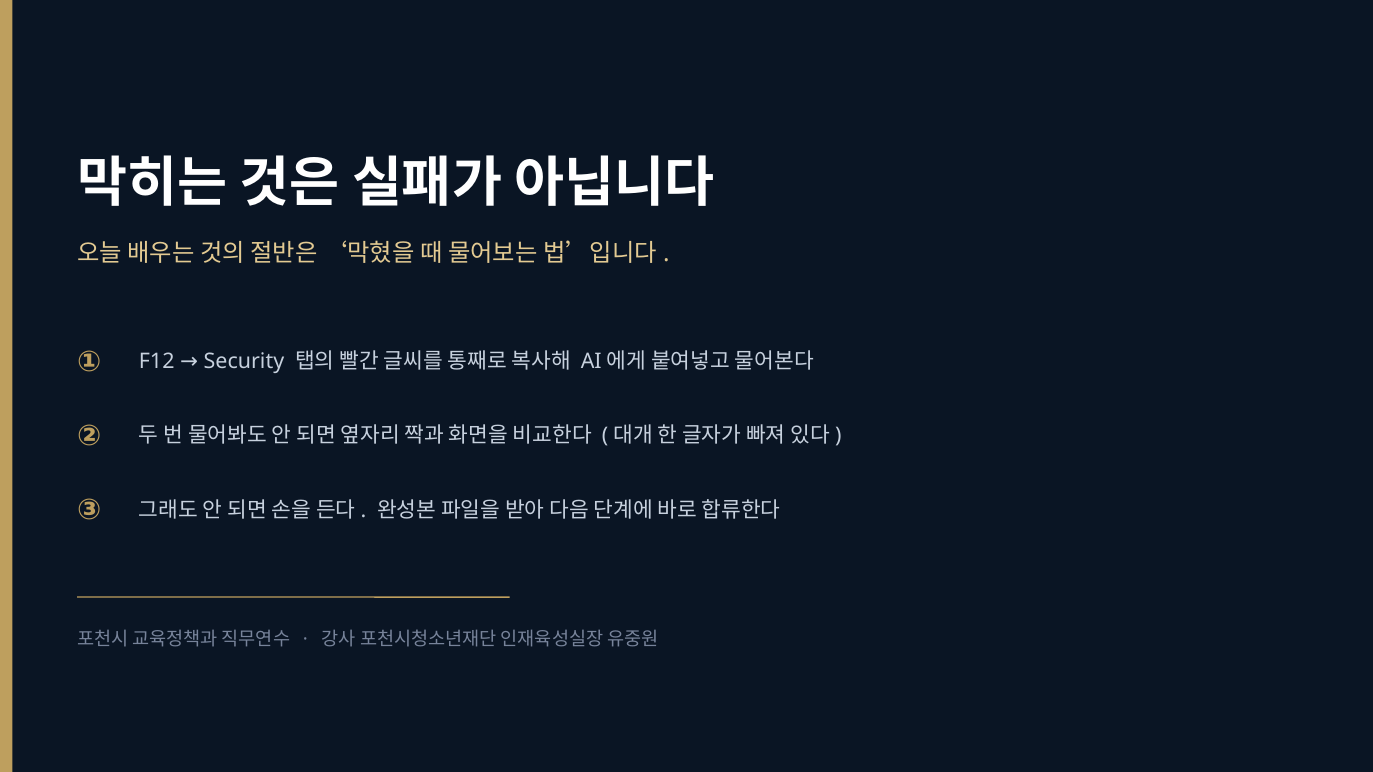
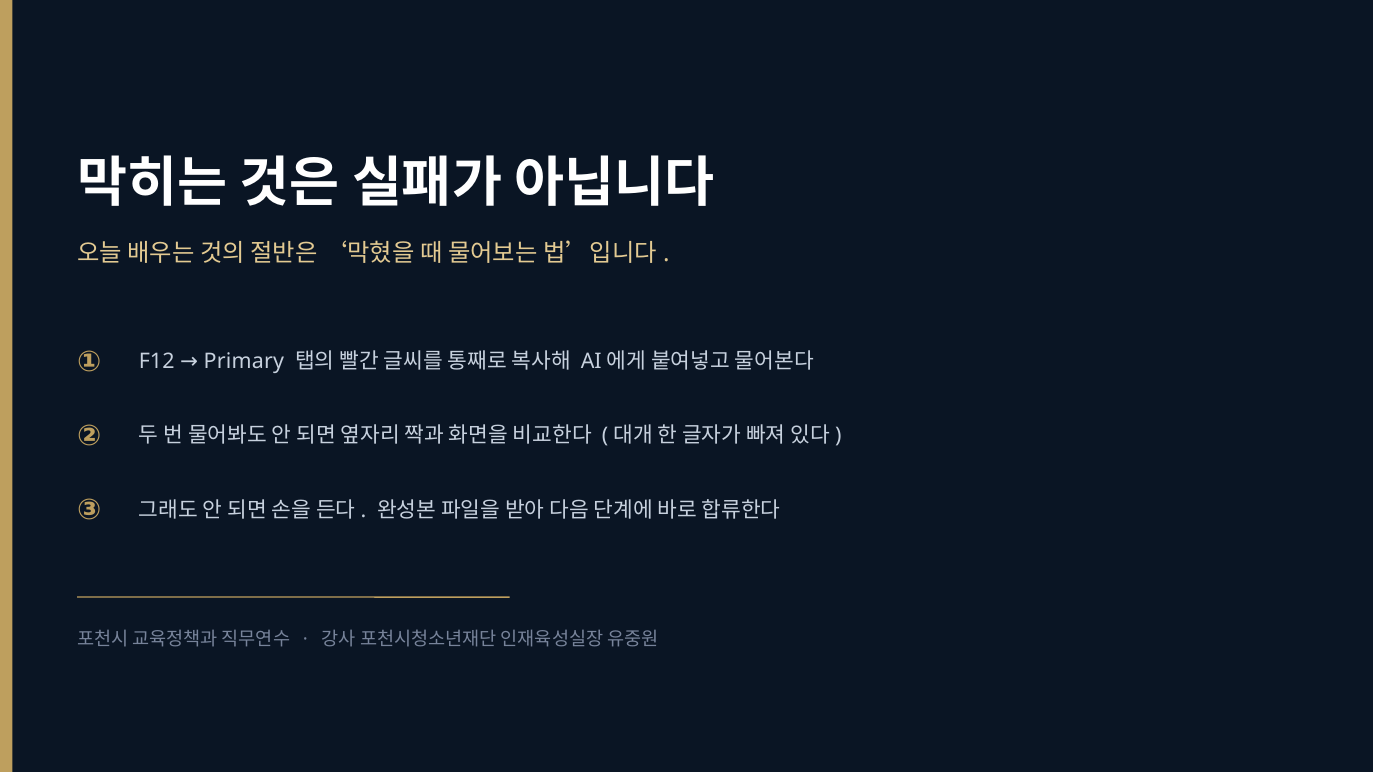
Security: Security -> Primary (244, 362)
